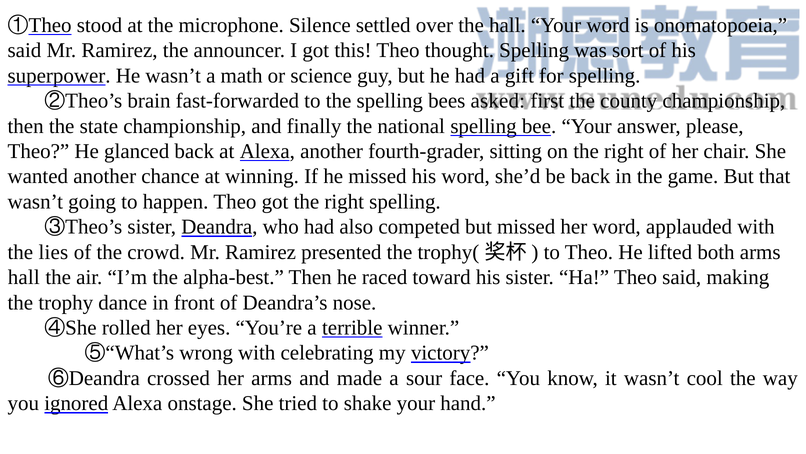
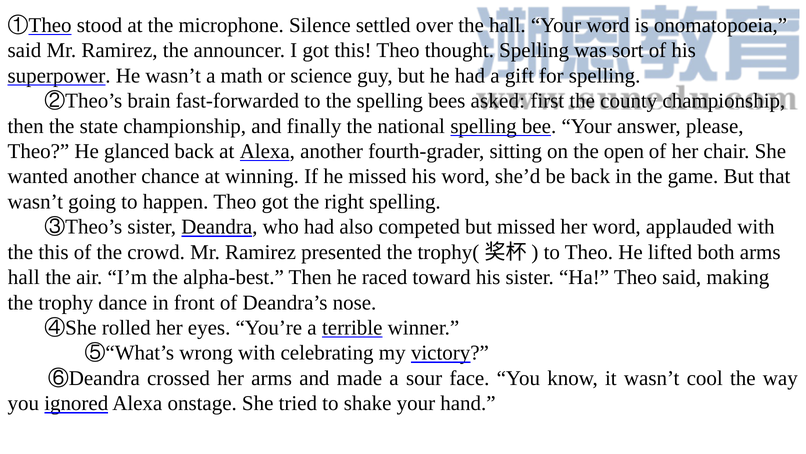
on the right: right -> open (624, 151)
the lies: lies -> this (54, 252)
